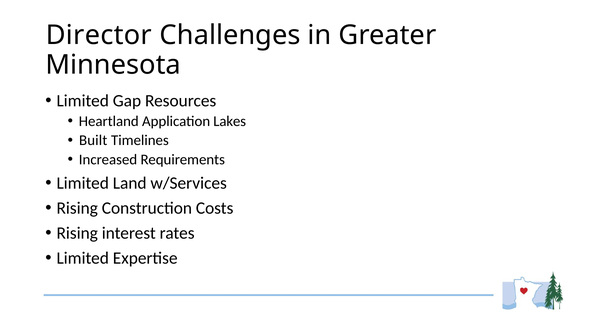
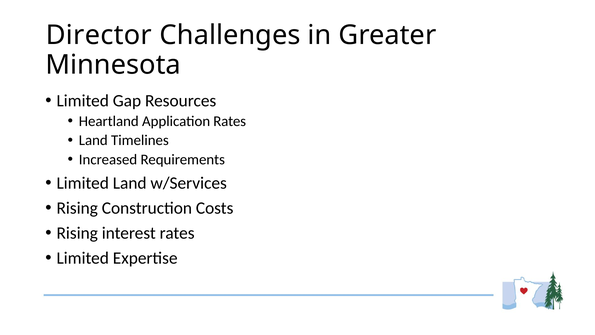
Application Lakes: Lakes -> Rates (230, 121)
Built: Built -> Land (93, 140)
